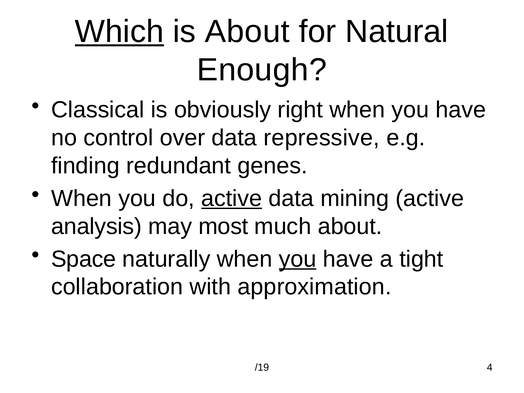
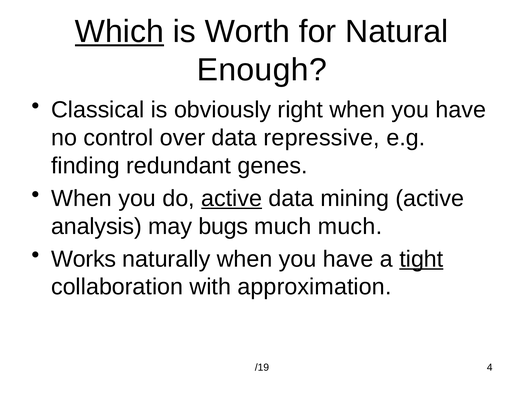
is About: About -> Worth (247, 32)
most: most -> bugs (223, 226)
much about: about -> much (350, 226)
Space: Space -> Works (84, 259)
you underline: present -> none (298, 259)
tight underline: none -> present (421, 259)
